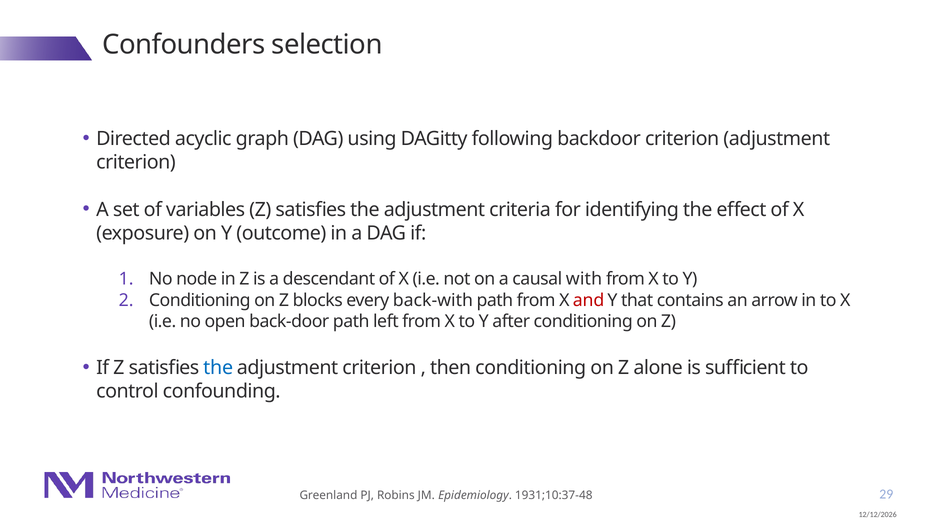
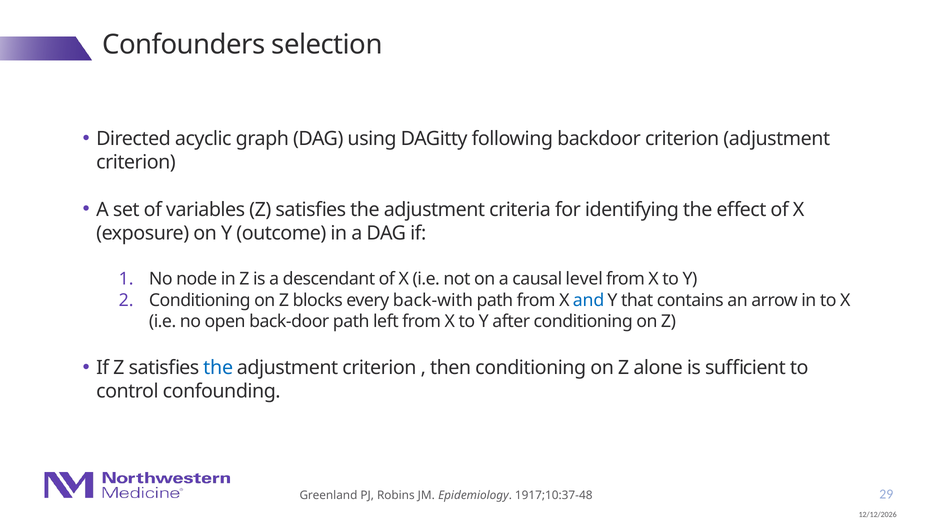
with: with -> level (584, 279)
and colour: red -> blue (589, 300)
1931;10:37-48: 1931;10:37-48 -> 1917;10:37-48 (554, 495)
